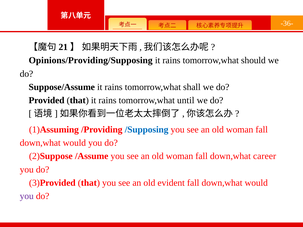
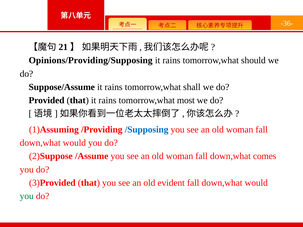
until: until -> most (186, 100)
career: career -> comes (265, 156)
you colour: purple -> green (27, 196)
